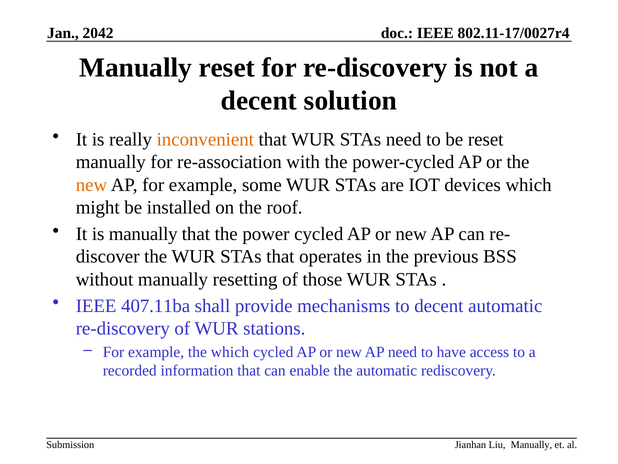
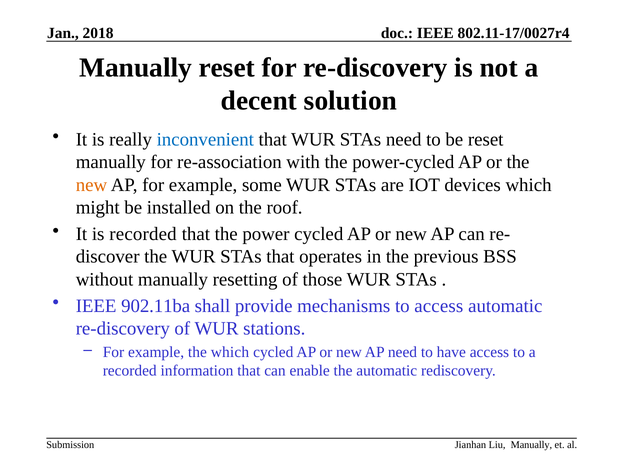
2042: 2042 -> 2018 (98, 33)
inconvenient colour: orange -> blue (205, 139)
is manually: manually -> recorded (143, 234)
407.11ba: 407.11ba -> 902.11ba (156, 305)
to decent: decent -> access (439, 305)
